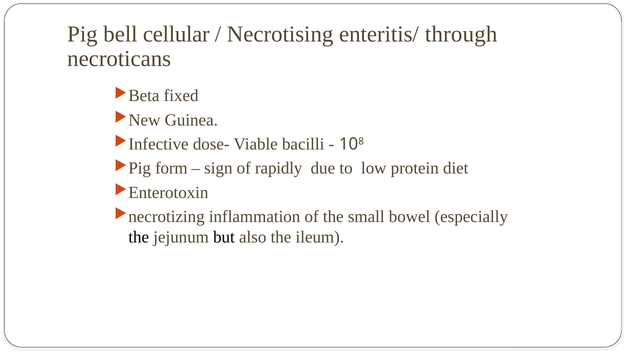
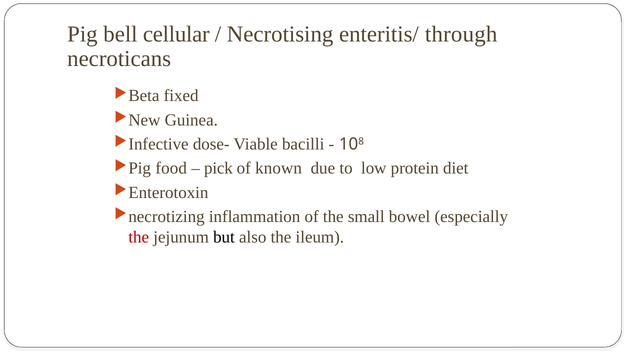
form: form -> food (171, 168)
sign: sign -> pick (218, 168)
rapidly: rapidly -> known (279, 168)
the colour: black -> red (139, 237)
